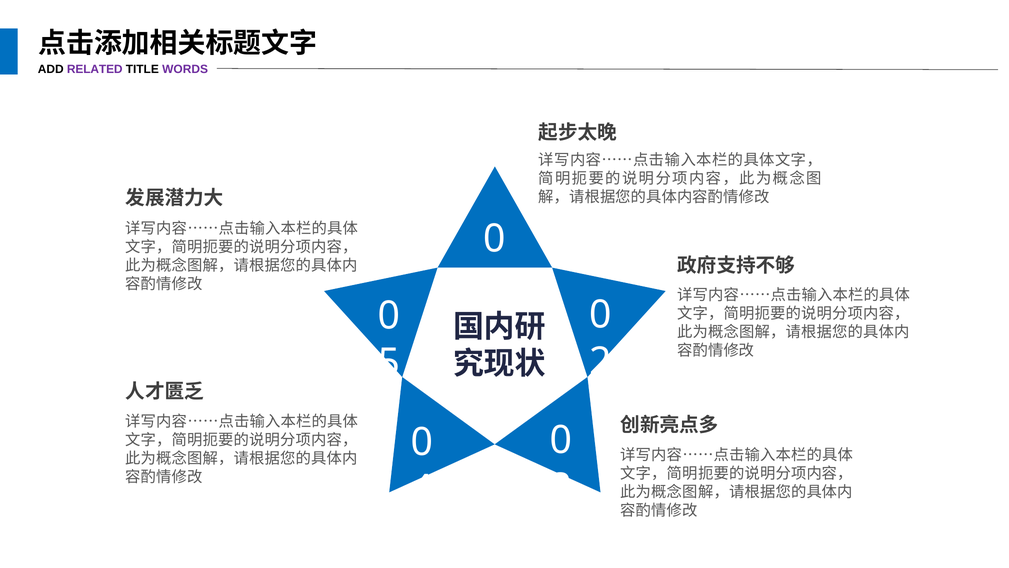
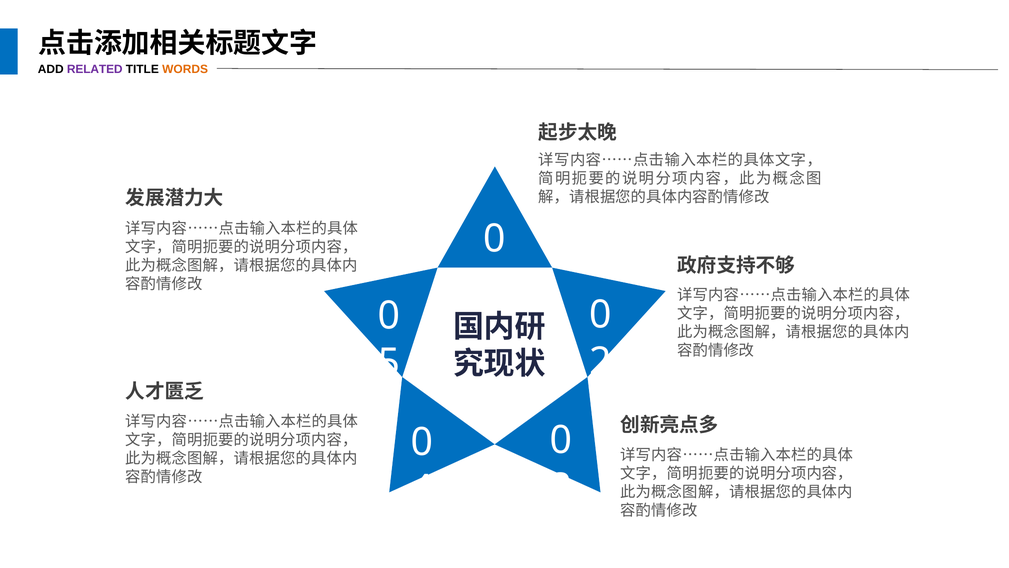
WORDS colour: purple -> orange (185, 69)
